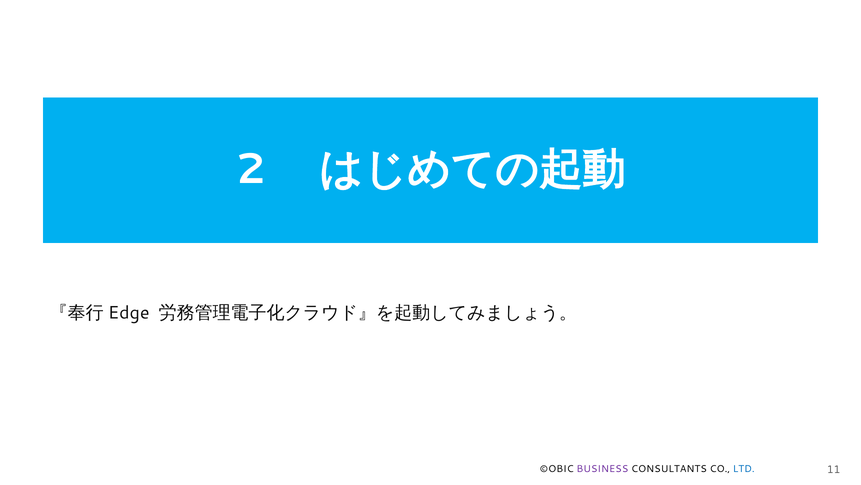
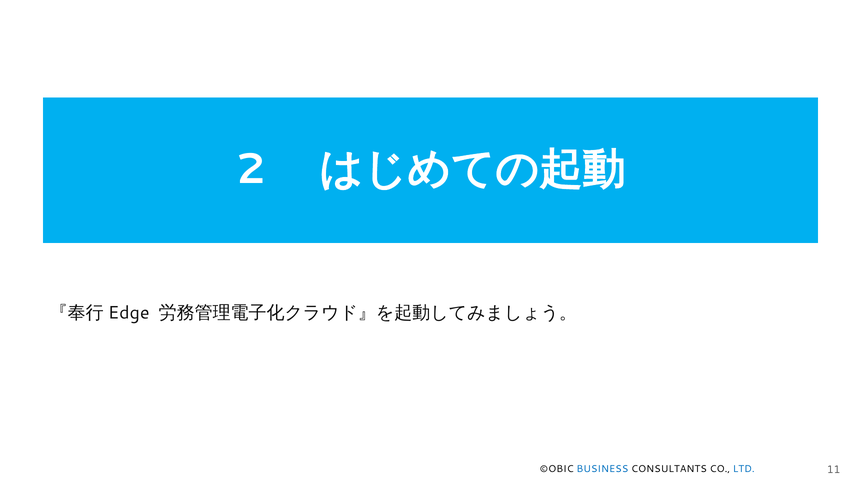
BUSINESS colour: purple -> blue (602, 468)
